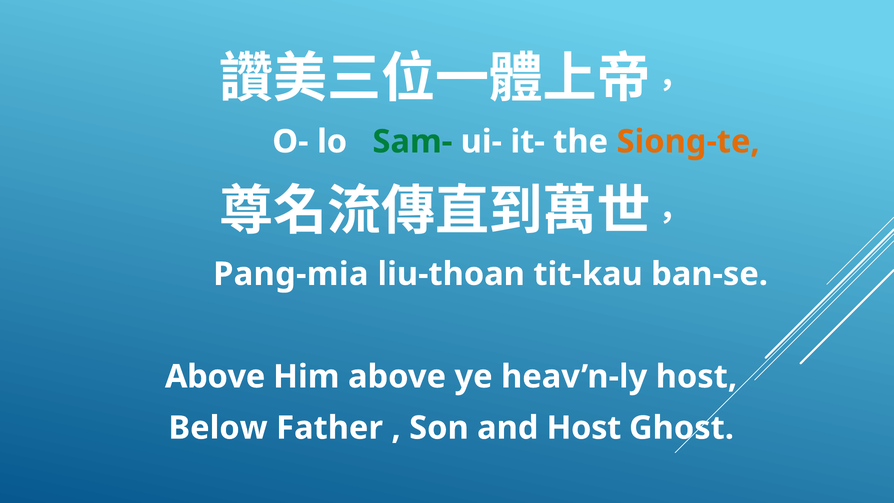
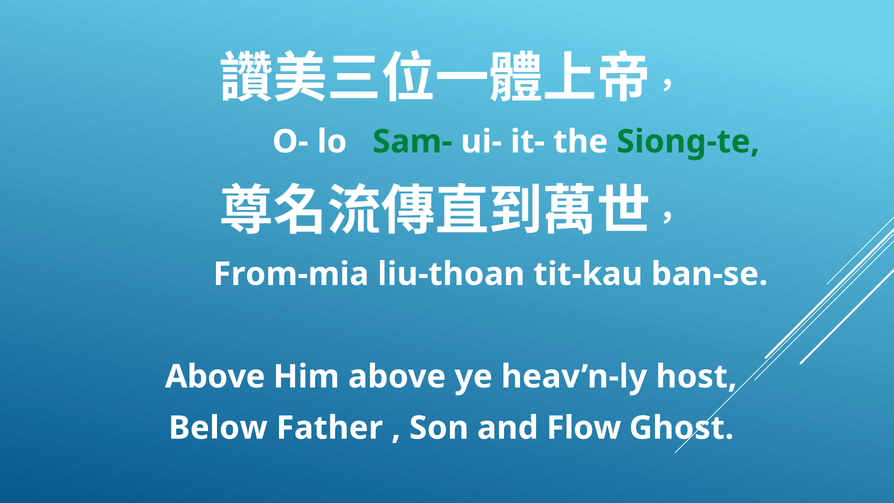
Siong-te colour: orange -> green (688, 142)
Pang-mia: Pang-mia -> From-mia (291, 274)
and Host: Host -> Flow (584, 428)
